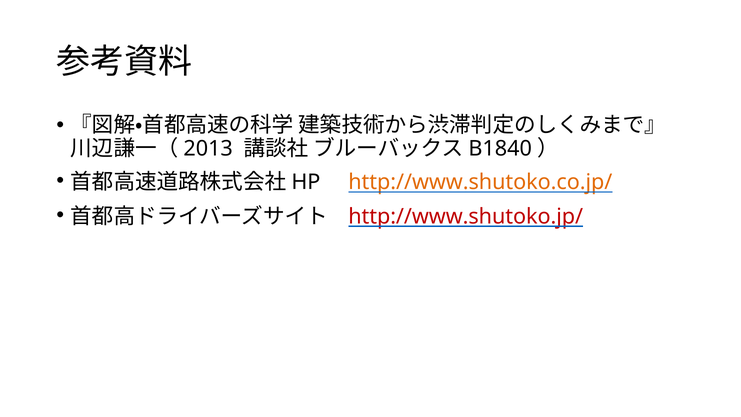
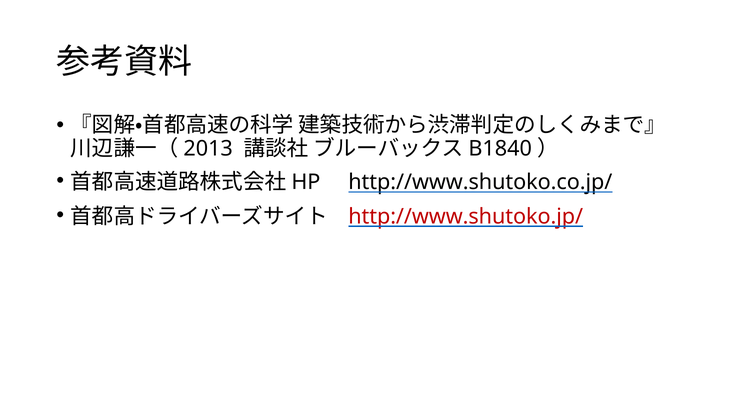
http://www.shutoko.co.jp/ colour: orange -> black (480, 182)
